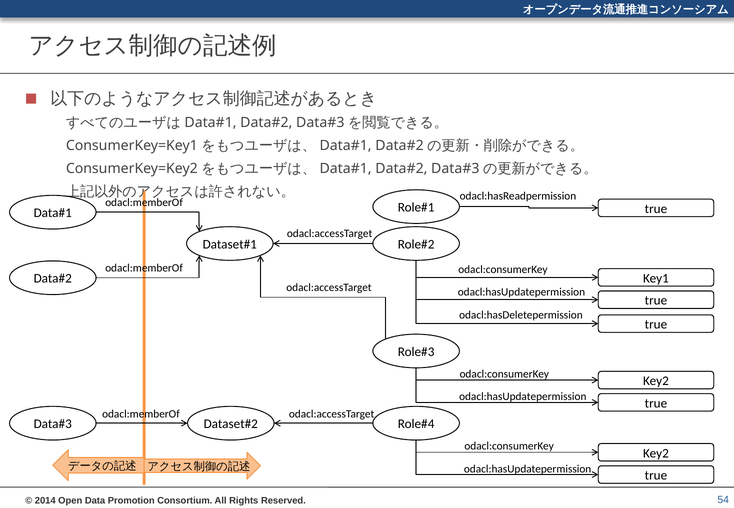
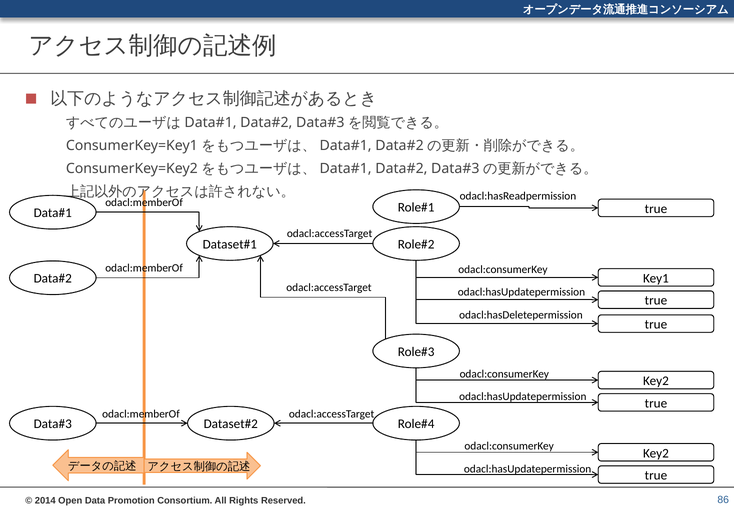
54: 54 -> 86 (723, 500)
